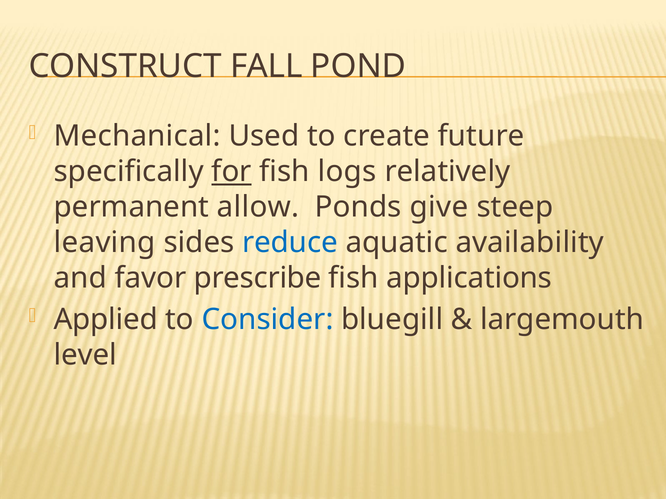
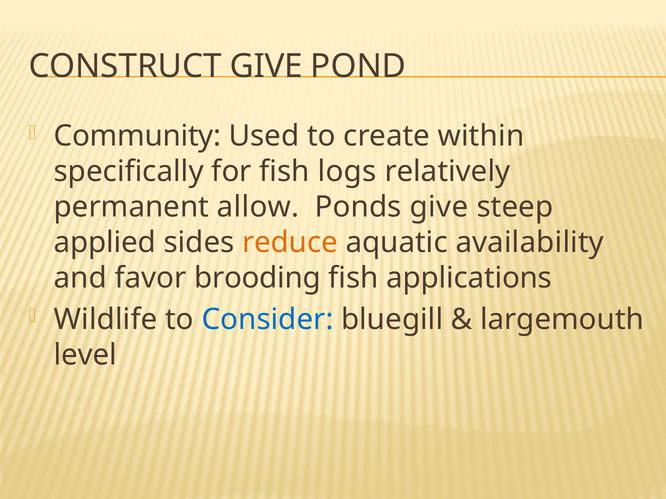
CONSTRUCT FALL: FALL -> GIVE (266, 66)
Mechanical: Mechanical -> Community (137, 136)
future: future -> within (481, 136)
for underline: present -> none (232, 172)
leaving: leaving -> applied (105, 243)
reduce colour: blue -> orange (290, 243)
prescribe: prescribe -> brooding (258, 278)
Applied: Applied -> Wildlife (106, 320)
